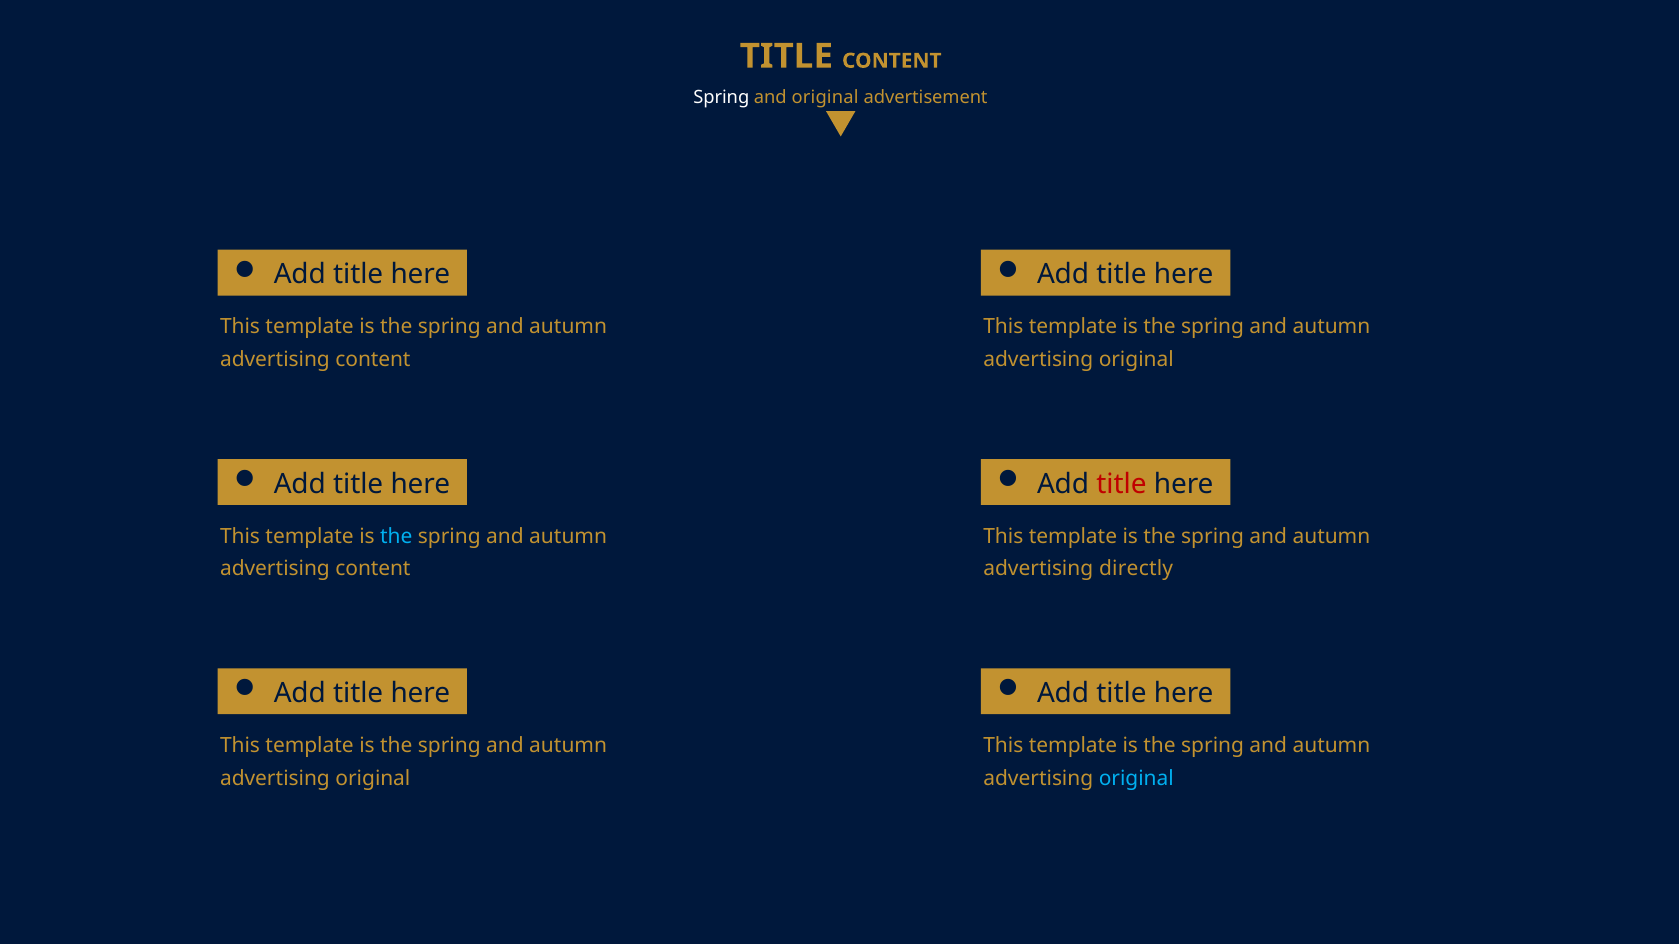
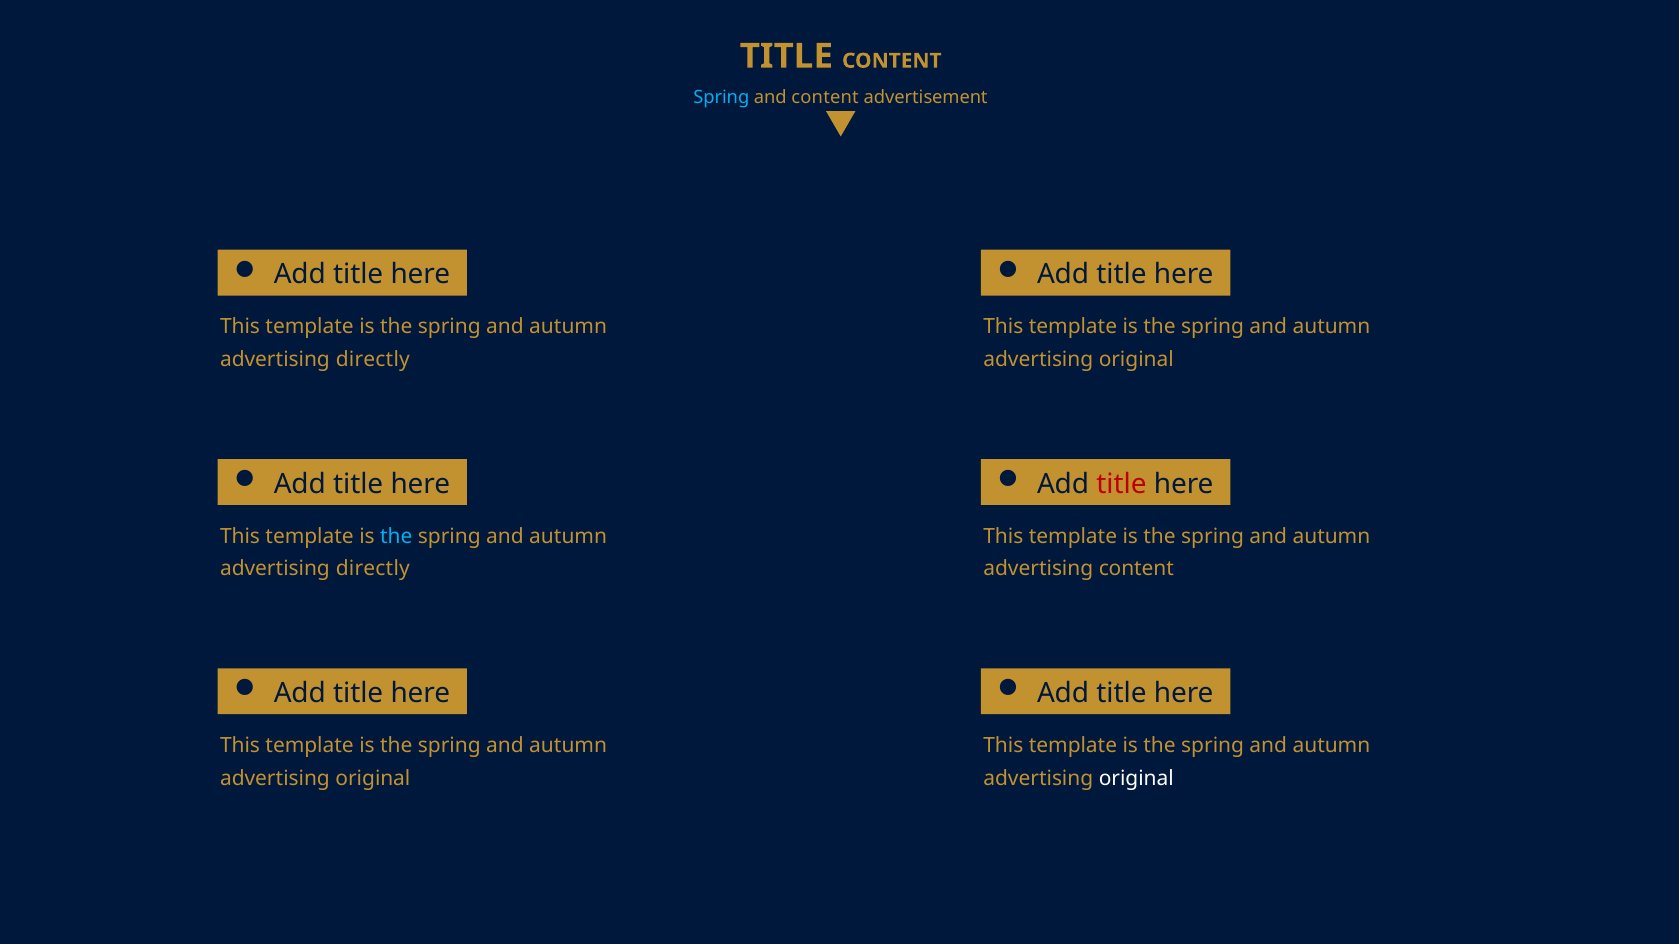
Spring colour: white -> light blue (721, 98)
and original: original -> content (825, 98)
content: content -> directly (373, 360)
content: content -> directly (373, 569)
advertising directly: directly -> content (1136, 569)
original colour: light blue -> white (1136, 779)
